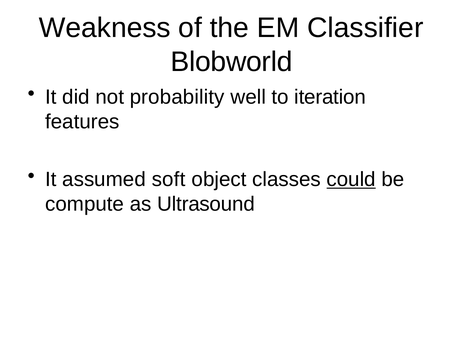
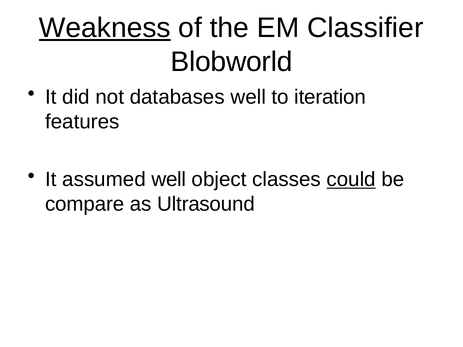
Weakness underline: none -> present (105, 28)
probability: probability -> databases (177, 97)
assumed soft: soft -> well (169, 179)
compute: compute -> compare (85, 204)
